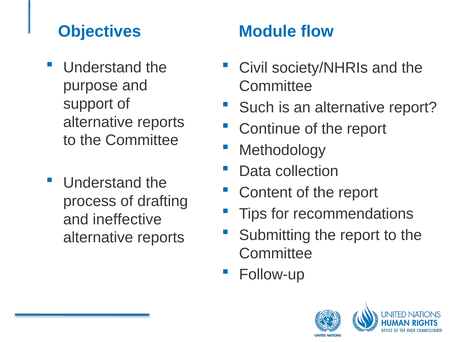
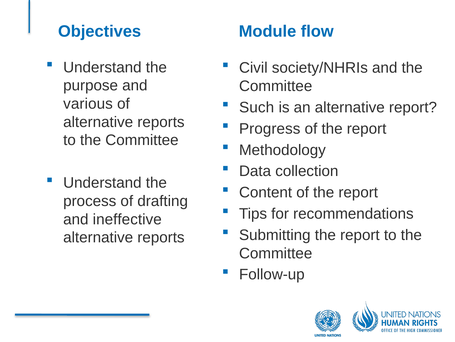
support: support -> various (88, 104)
Continue: Continue -> Progress (270, 128)
